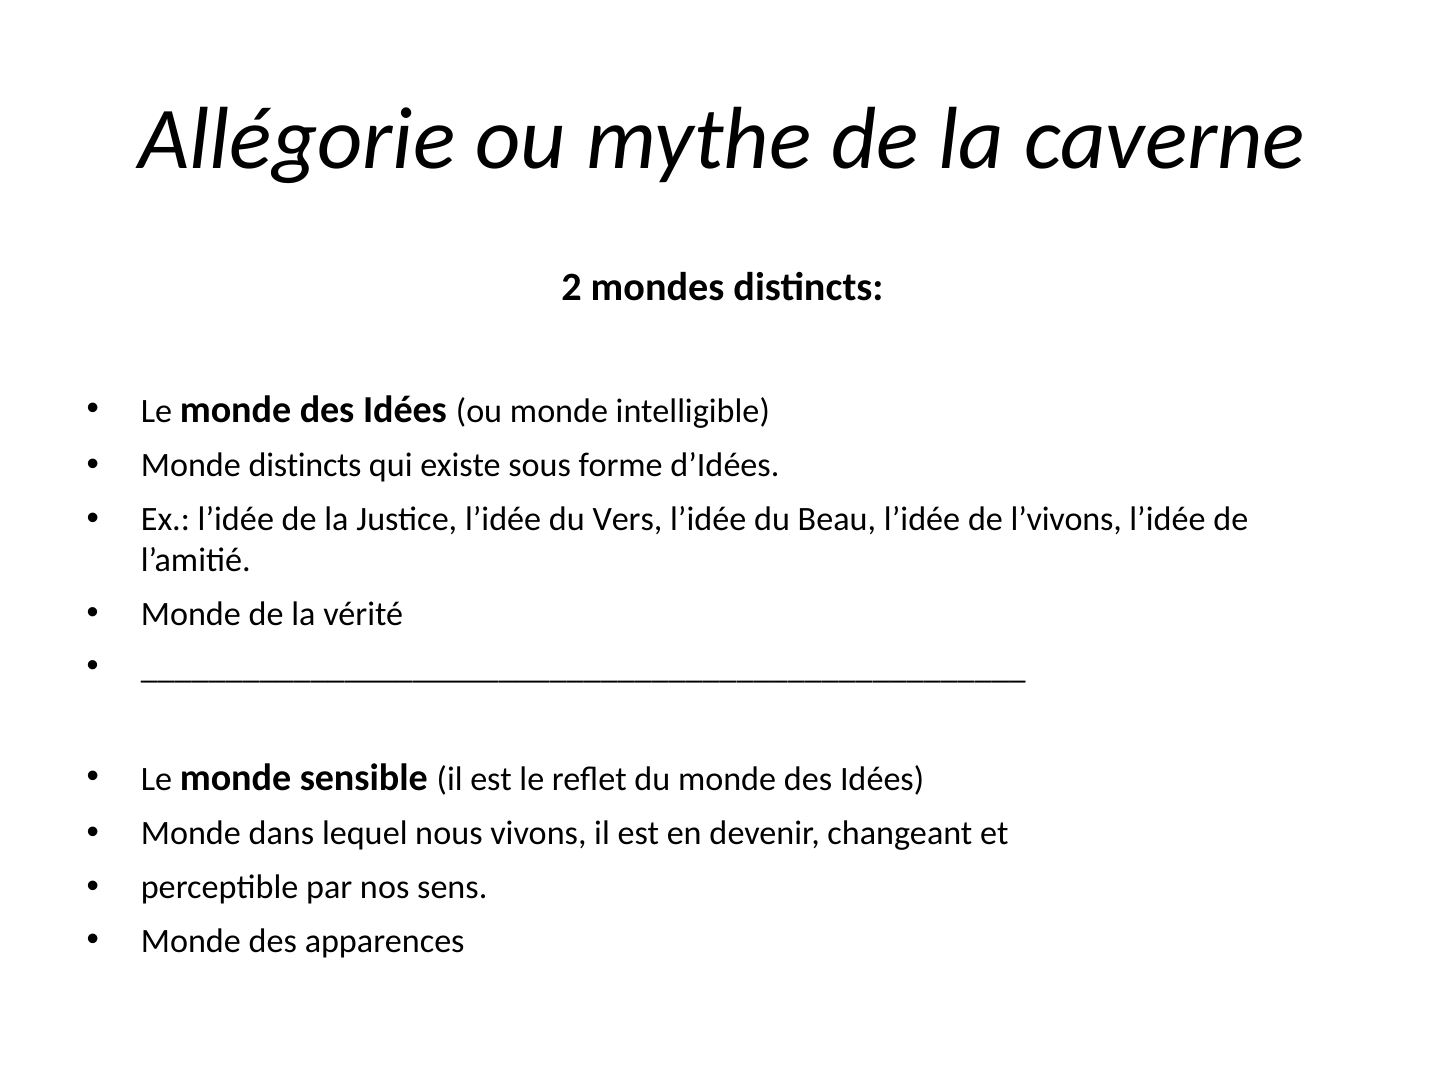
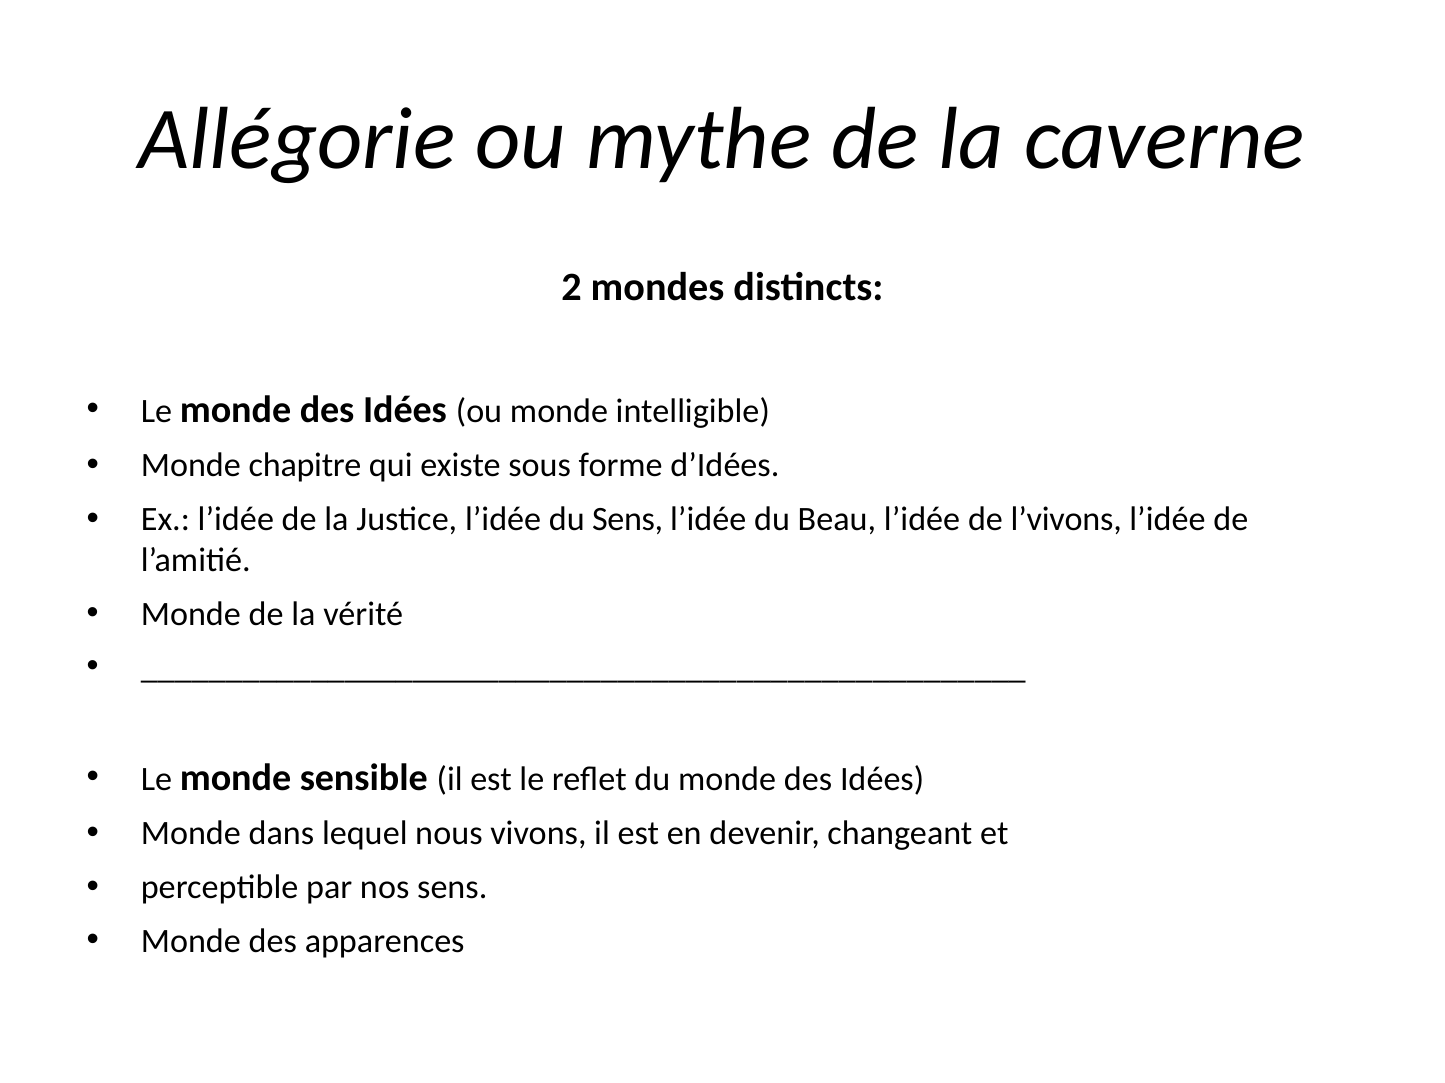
Monde distincts: distincts -> chapitre (305, 466)
du Vers: Vers -> Sens (628, 520)
